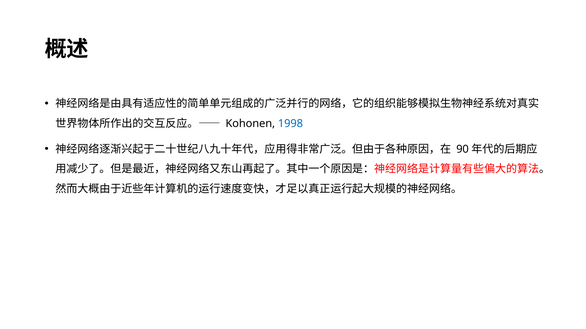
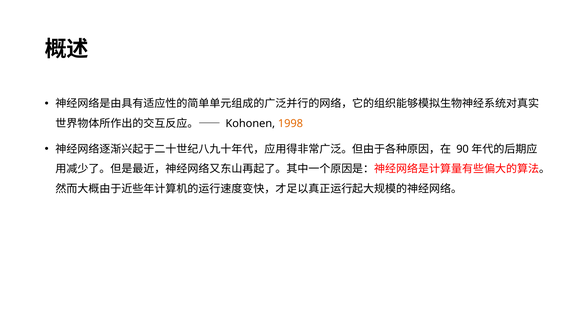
1998 colour: blue -> orange (290, 124)
